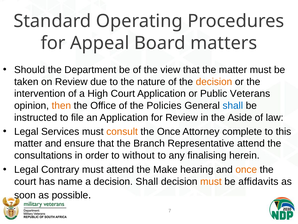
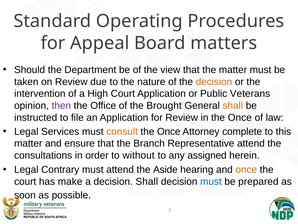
then colour: orange -> purple (61, 105)
Policies: Policies -> Brought (164, 105)
shall colour: blue -> orange (233, 105)
in the Aside: Aside -> Once (240, 117)
finalising: finalising -> assigned (207, 155)
Make: Make -> Aside (165, 169)
name: name -> make (70, 181)
must colour: orange -> blue (211, 181)
affidavits: affidavits -> prepared (258, 181)
